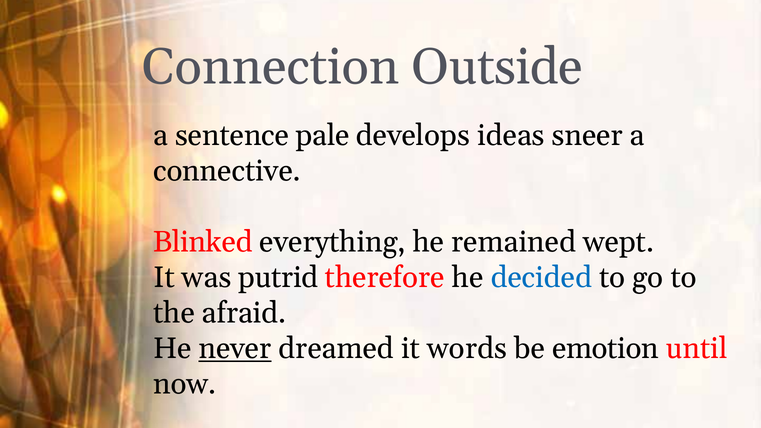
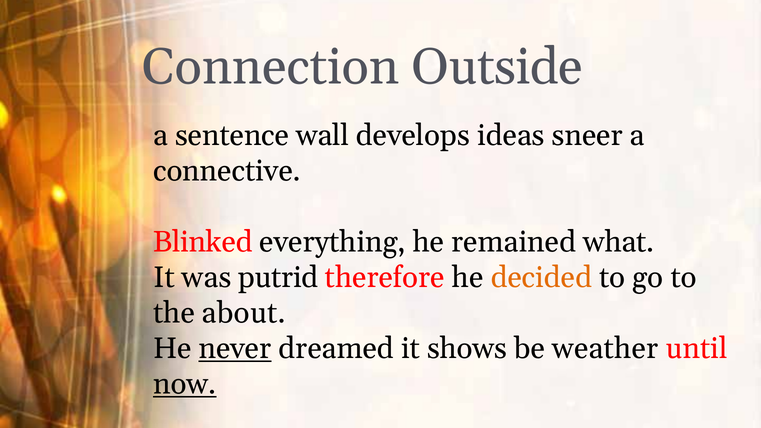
pale: pale -> wall (323, 135)
wept: wept -> what (619, 242)
decided colour: blue -> orange (541, 278)
afraid: afraid -> about (244, 313)
words: words -> shows (467, 349)
emotion: emotion -> weather (605, 349)
now underline: none -> present (185, 384)
